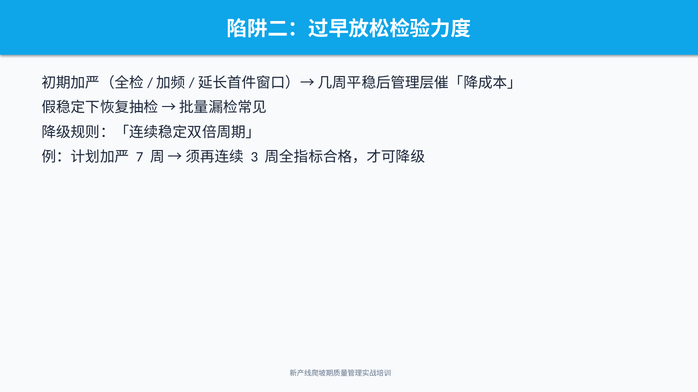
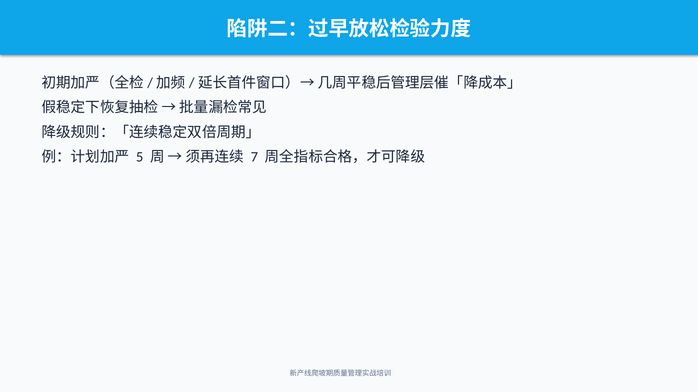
7: 7 -> 5 (140, 157)
3: 3 -> 7 (254, 157)
